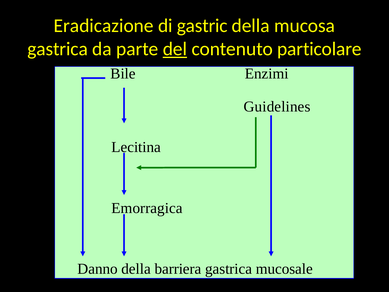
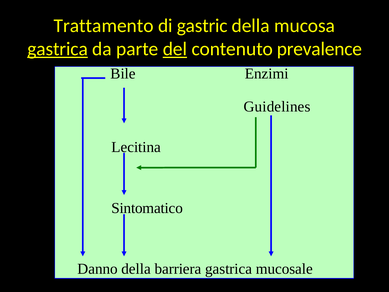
Eradicazione: Eradicazione -> Trattamento (104, 26)
gastrica underline: none -> present (58, 49)
particolare: particolare -> prevalence (319, 49)
Emorragica: Emorragica -> Sintomatico (147, 208)
